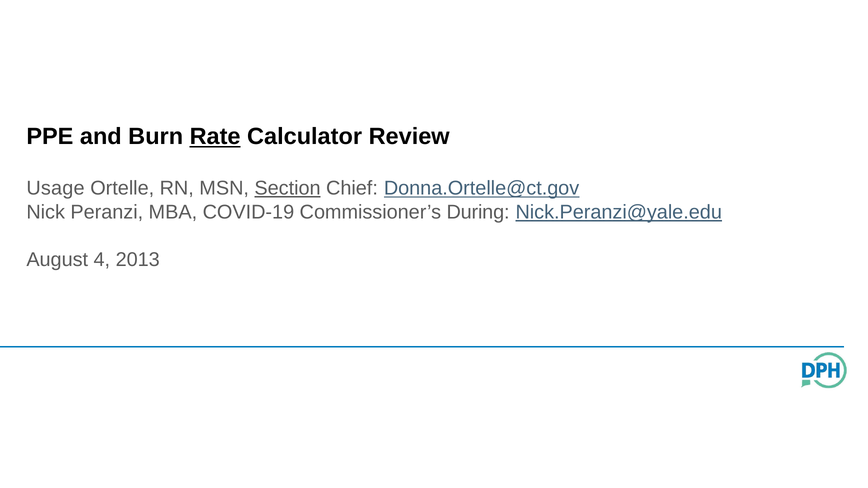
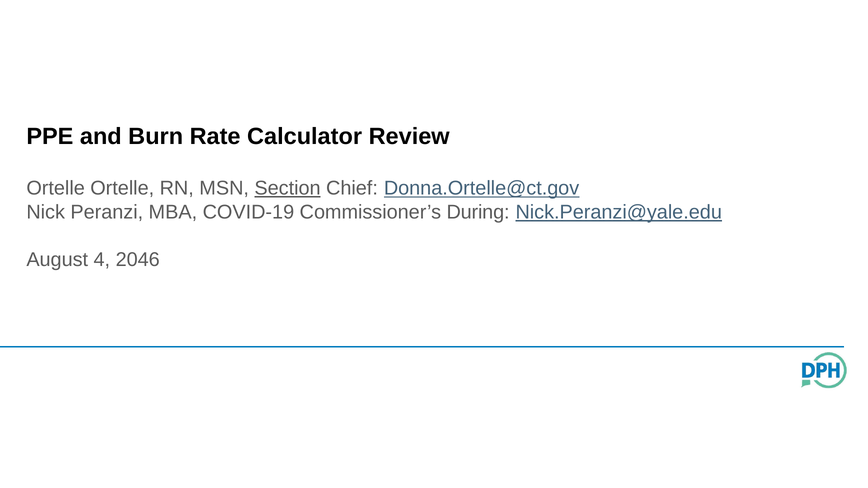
Rate underline: present -> none (215, 137)
Usage: Usage -> Ortelle (56, 188)
2013: 2013 -> 2046 (138, 260)
